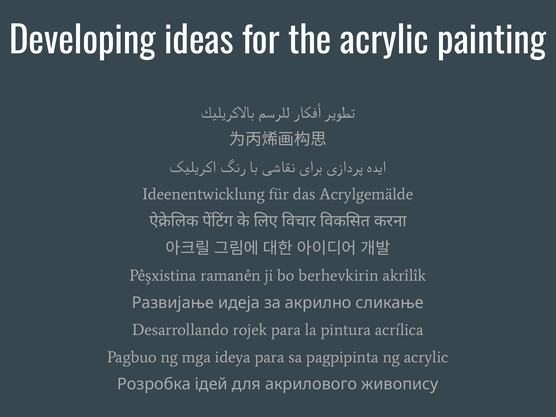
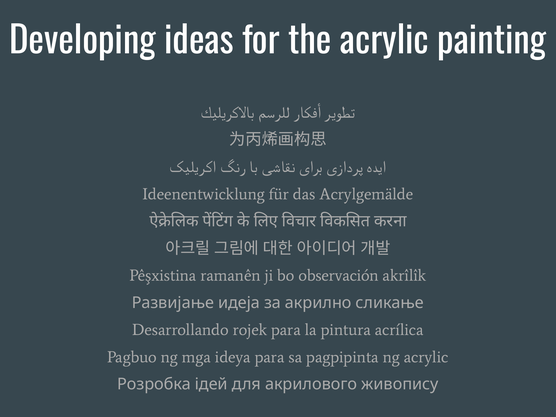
berhevkirin: berhevkirin -> observación (339, 276)
